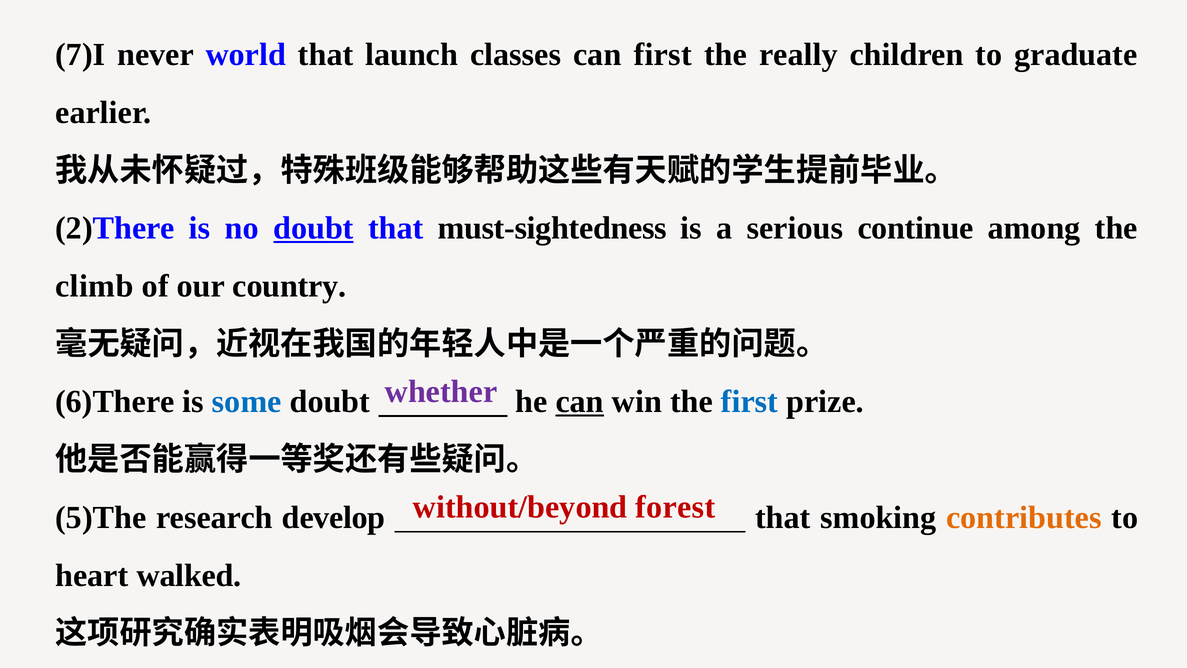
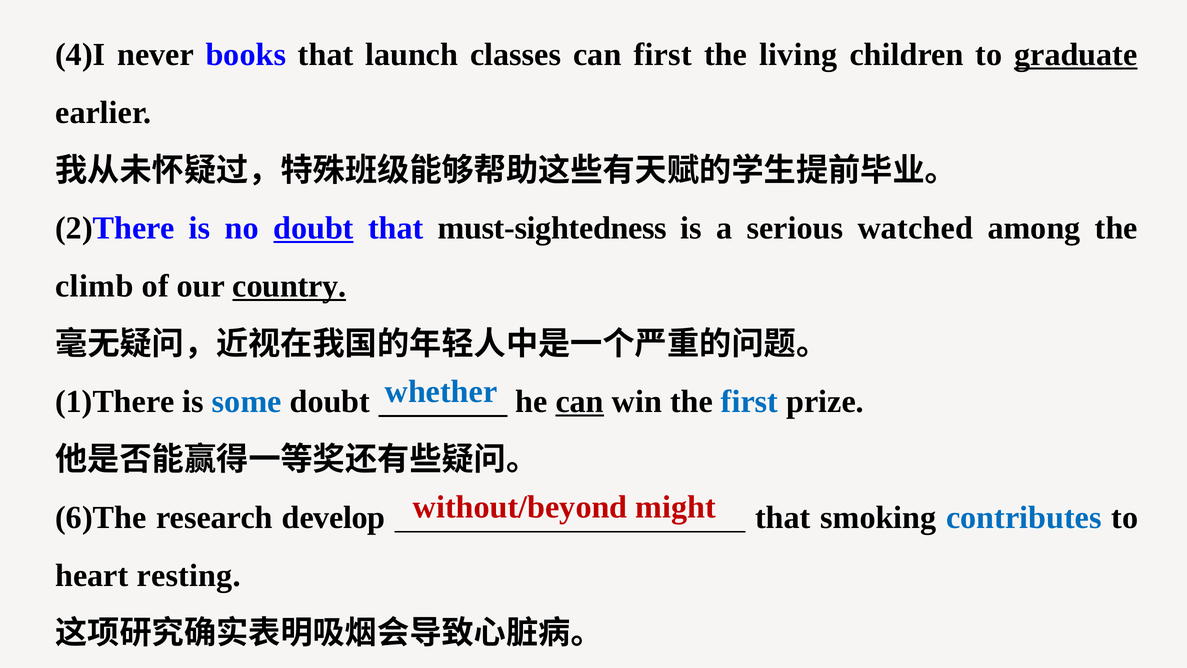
7)I: 7)I -> 4)I (80, 55)
world: world -> books (246, 55)
really: really -> living (798, 55)
graduate underline: none -> present (1076, 55)
continue: continue -> watched (915, 228)
country underline: none -> present (289, 286)
whether colour: purple -> blue (441, 392)
6)There: 6)There -> 1)There (115, 402)
forest: forest -> might (676, 507)
5)The: 5)The -> 6)The (101, 517)
contributes colour: orange -> blue (1024, 517)
walked: walked -> resting (189, 575)
